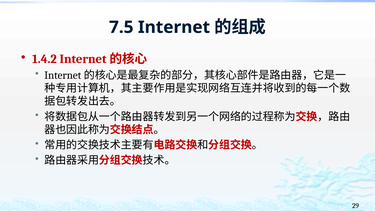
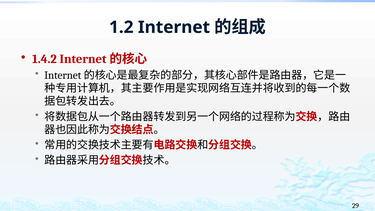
7.5: 7.5 -> 1.2 (121, 27)
